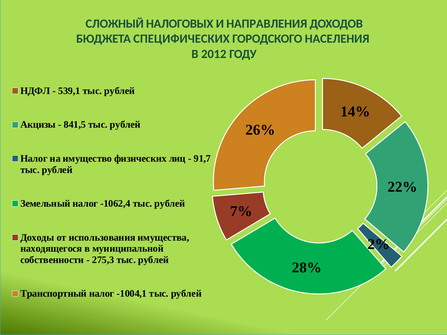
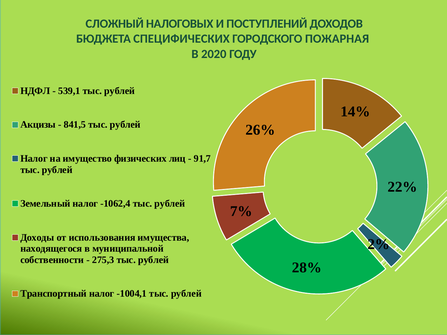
НАПРАВЛЕНИЯ: НАПРАВЛЕНИЯ -> ПОСТУПЛЕНИЙ (267, 24)
НАСЕЛЕНИЯ: НАСЕЛЕНИЯ -> ПОЖАРНАЯ (337, 39)
2012: 2012 -> 2020 (214, 54)
